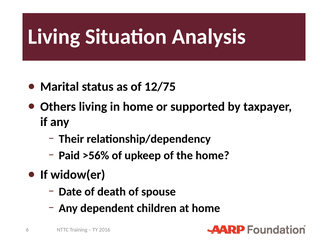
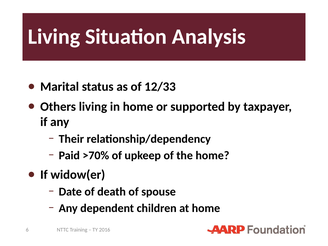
12/75: 12/75 -> 12/33 (160, 87)
>56%: >56% -> >70% (96, 155)
